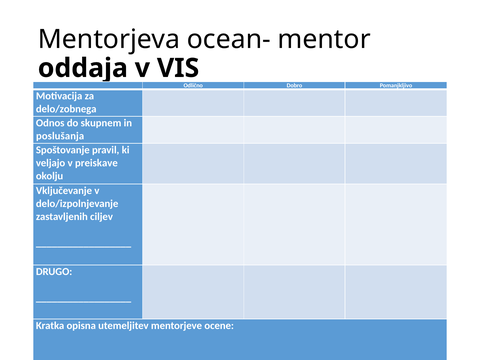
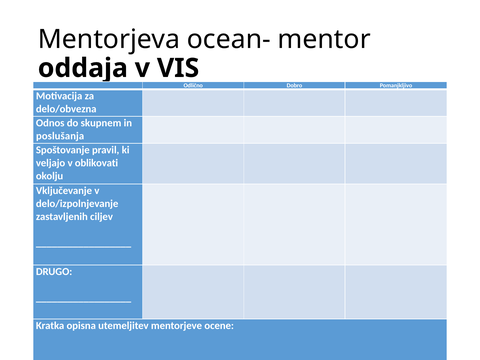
delo/zobnega: delo/zobnega -> delo/obvezna (66, 109)
preiskave: preiskave -> oblikovati (96, 163)
